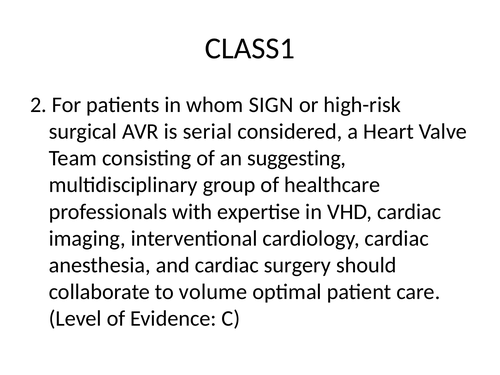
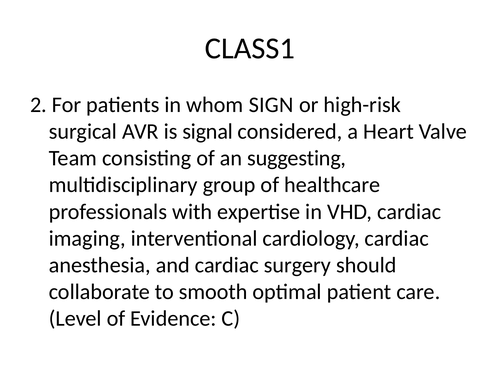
serial: serial -> signal (208, 132)
volume: volume -> smooth (213, 292)
